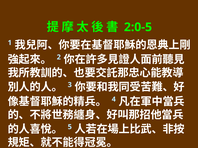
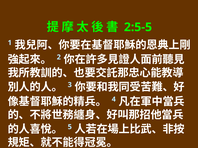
2:0-5: 2:0-5 -> 2:5-5 (138, 27)
